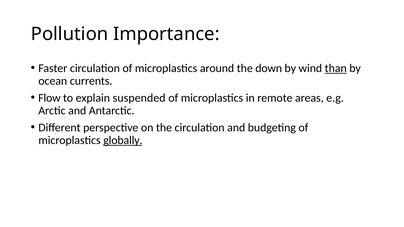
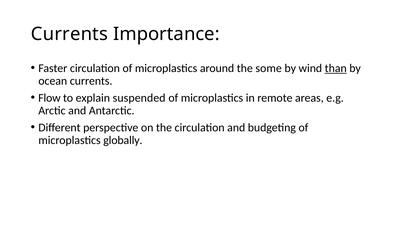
Pollution: Pollution -> Currents (69, 34)
down: down -> some (269, 68)
globally underline: present -> none (123, 140)
